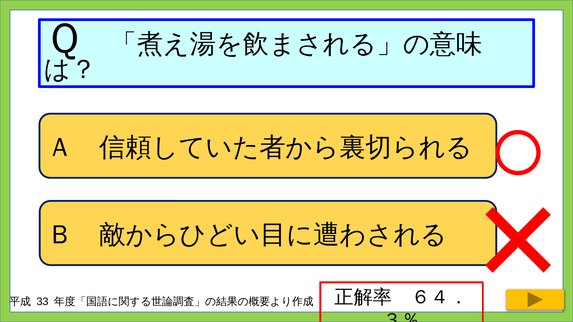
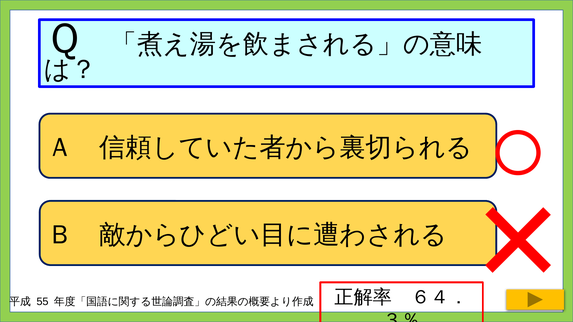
33: 33 -> 55 (42, 302)
